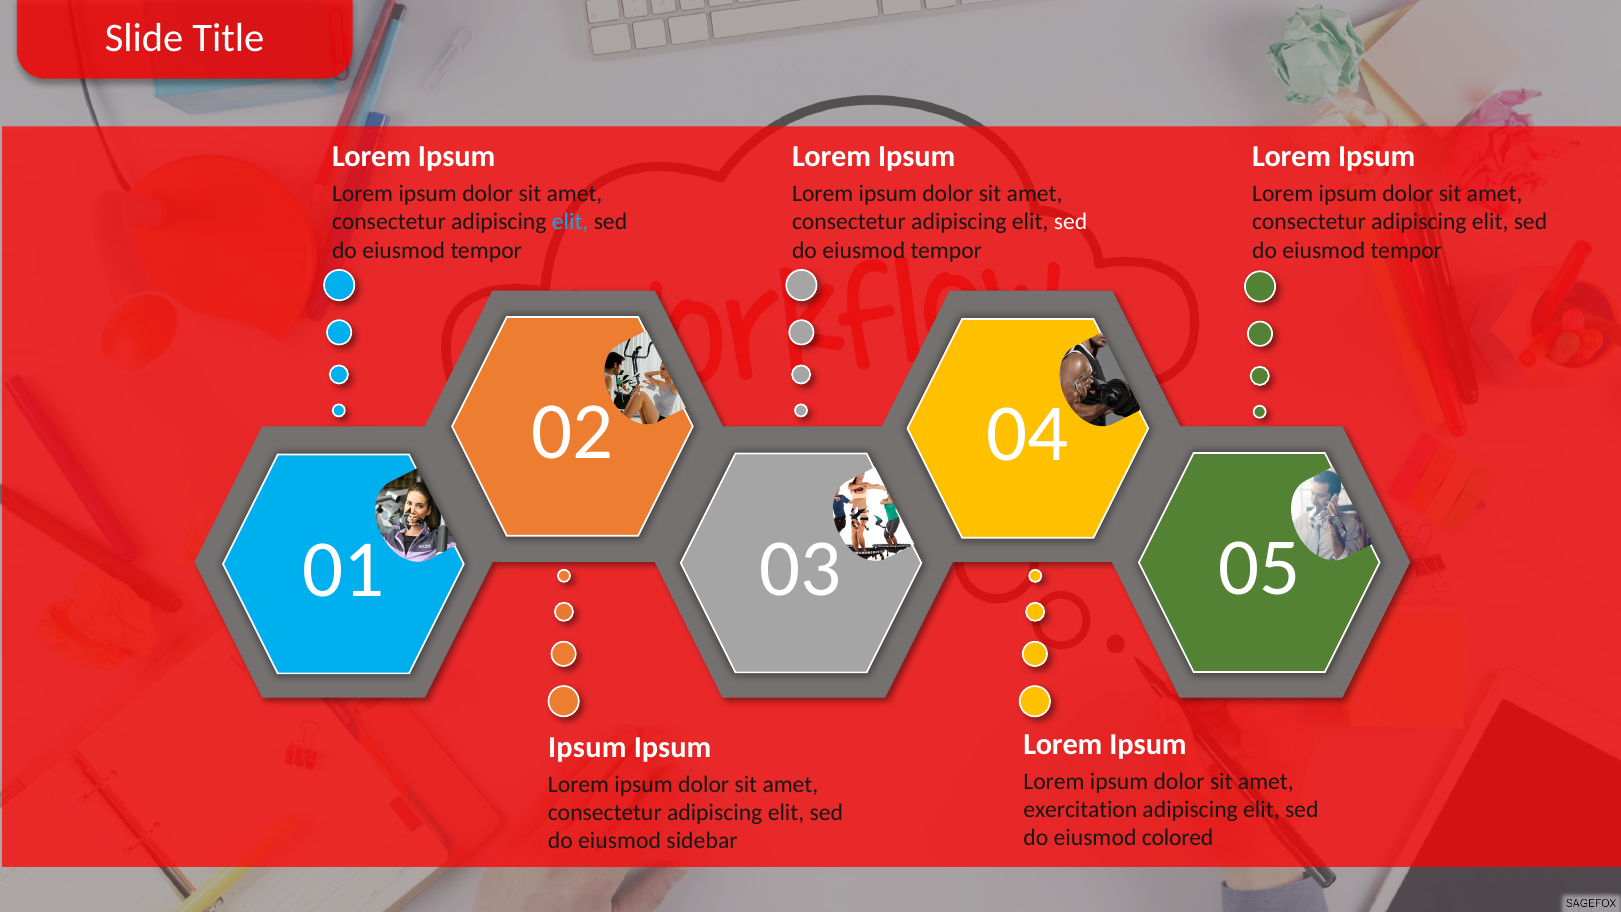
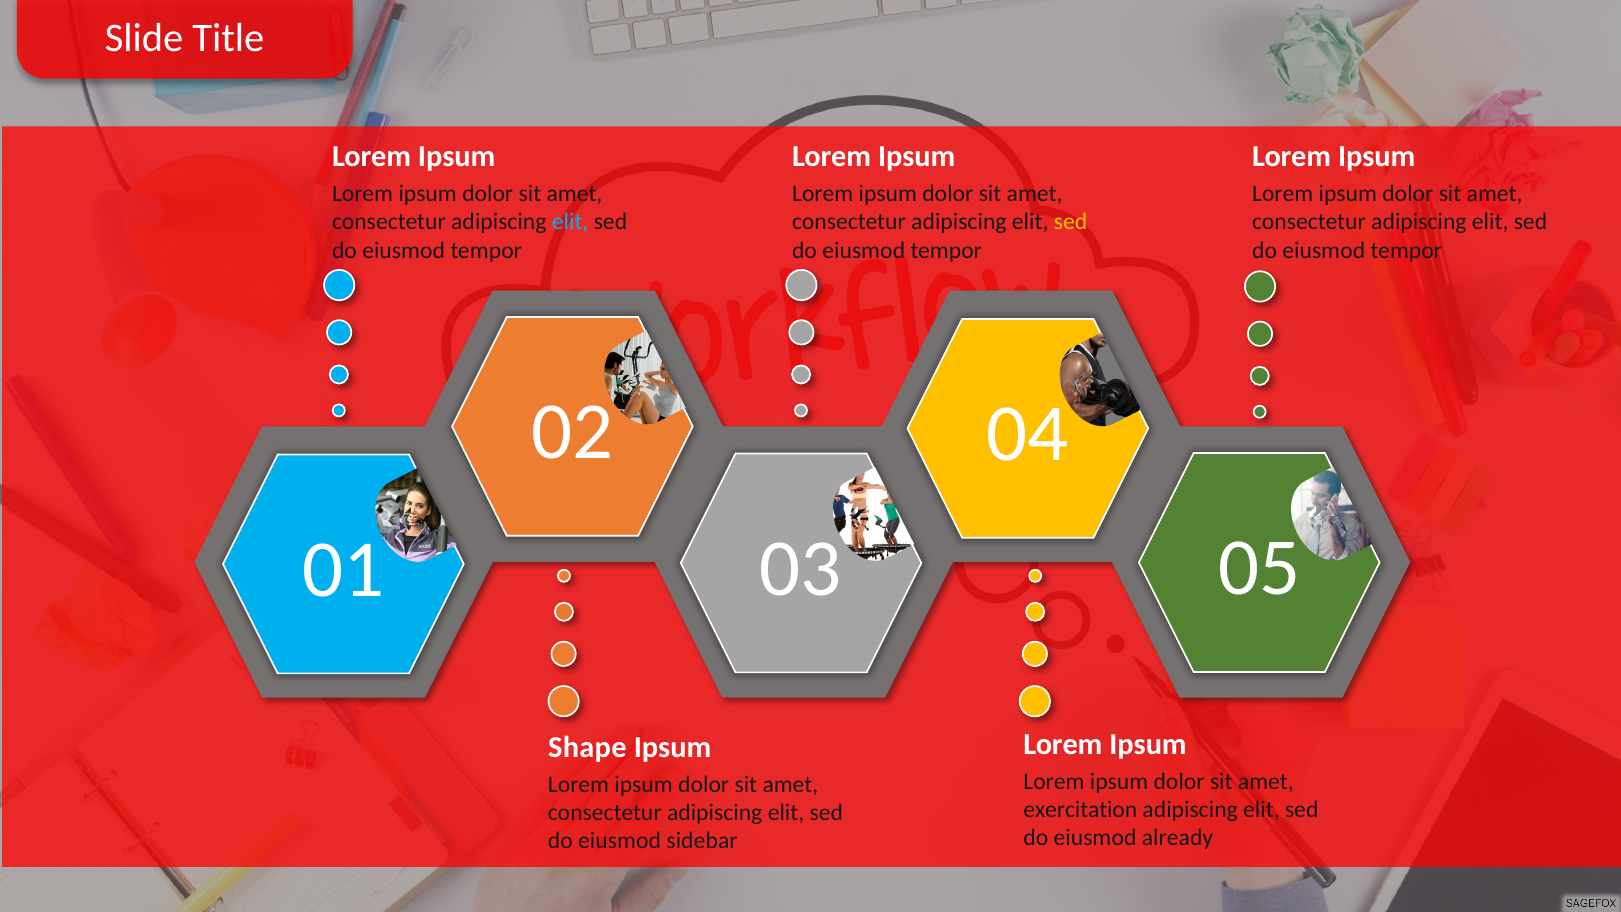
sed colour: white -> yellow (1071, 222)
Ipsum: Ipsum -> Shape (587, 747)
colored: colored -> already (1178, 838)
